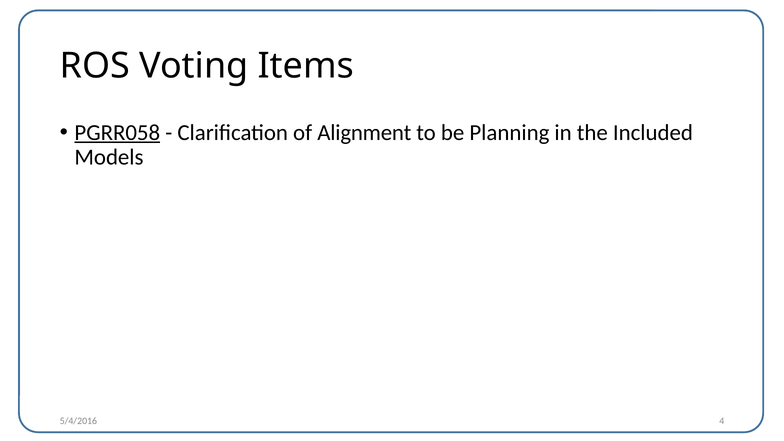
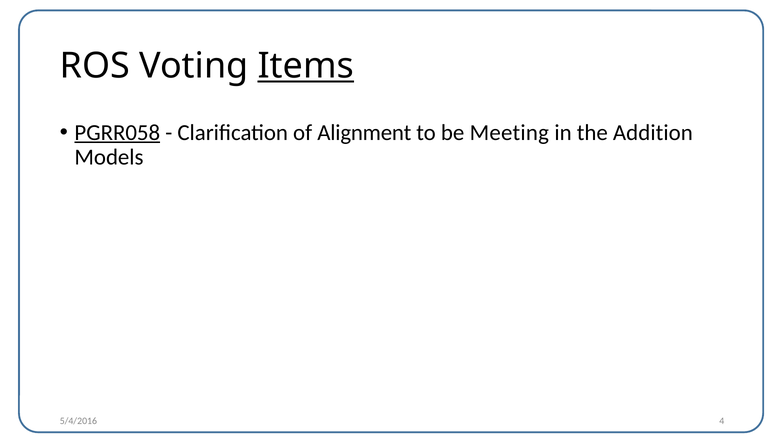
Items underline: none -> present (306, 66)
Planning: Planning -> Meeting (509, 133)
Included: Included -> Addition (653, 133)
